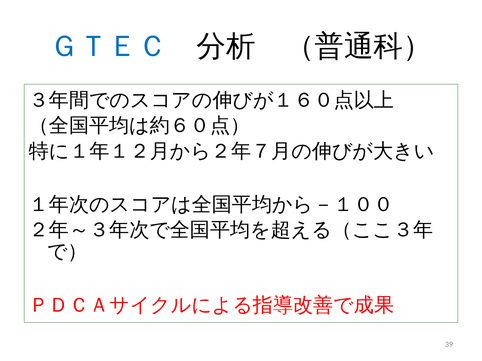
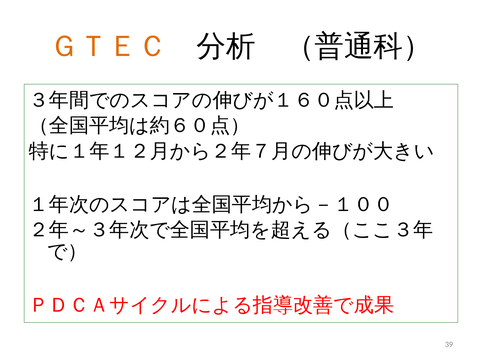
ＧＴＥＣ colour: blue -> orange (108, 47)
